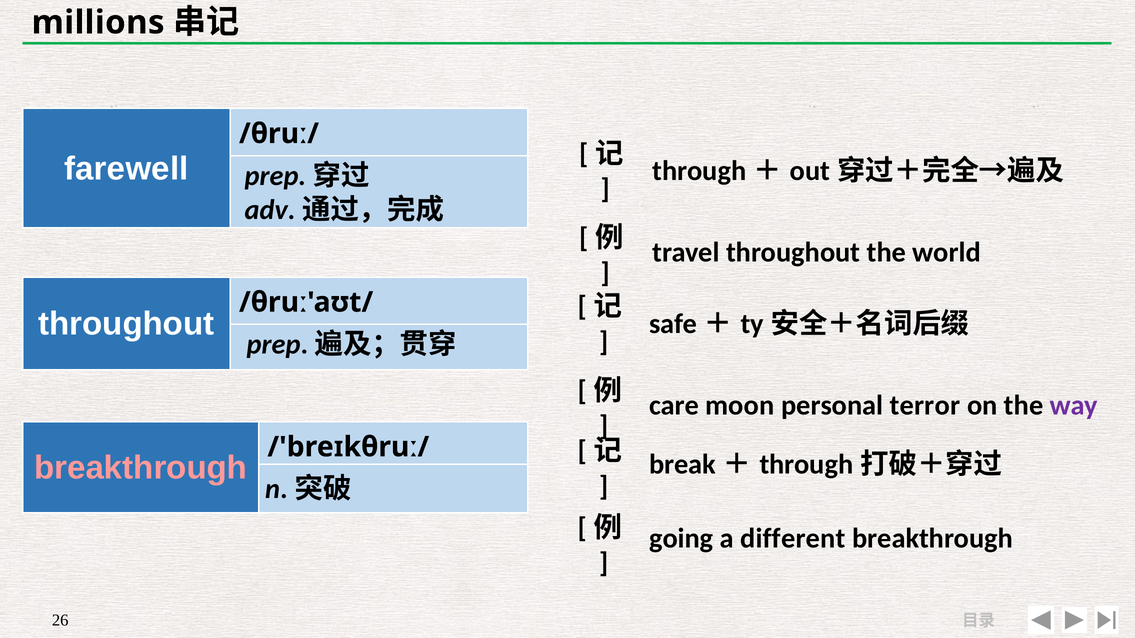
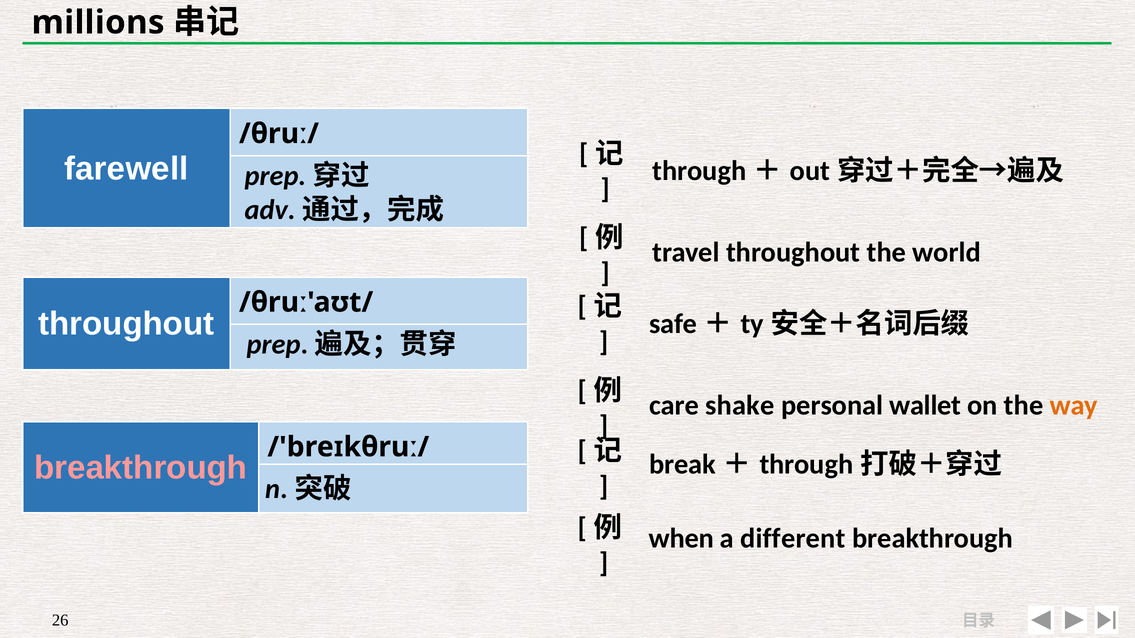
moon: moon -> shake (740, 406)
terror: terror -> wallet (925, 406)
way colour: purple -> orange (1074, 406)
going: going -> when (681, 539)
